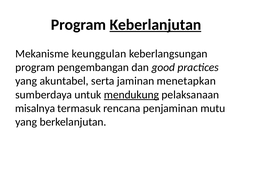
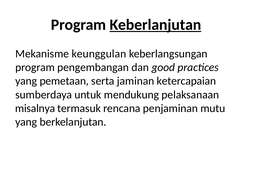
akuntabel: akuntabel -> pemetaan (64, 81)
menetapkan: menetapkan -> ketercapaian (186, 81)
mendukung underline: present -> none (131, 95)
